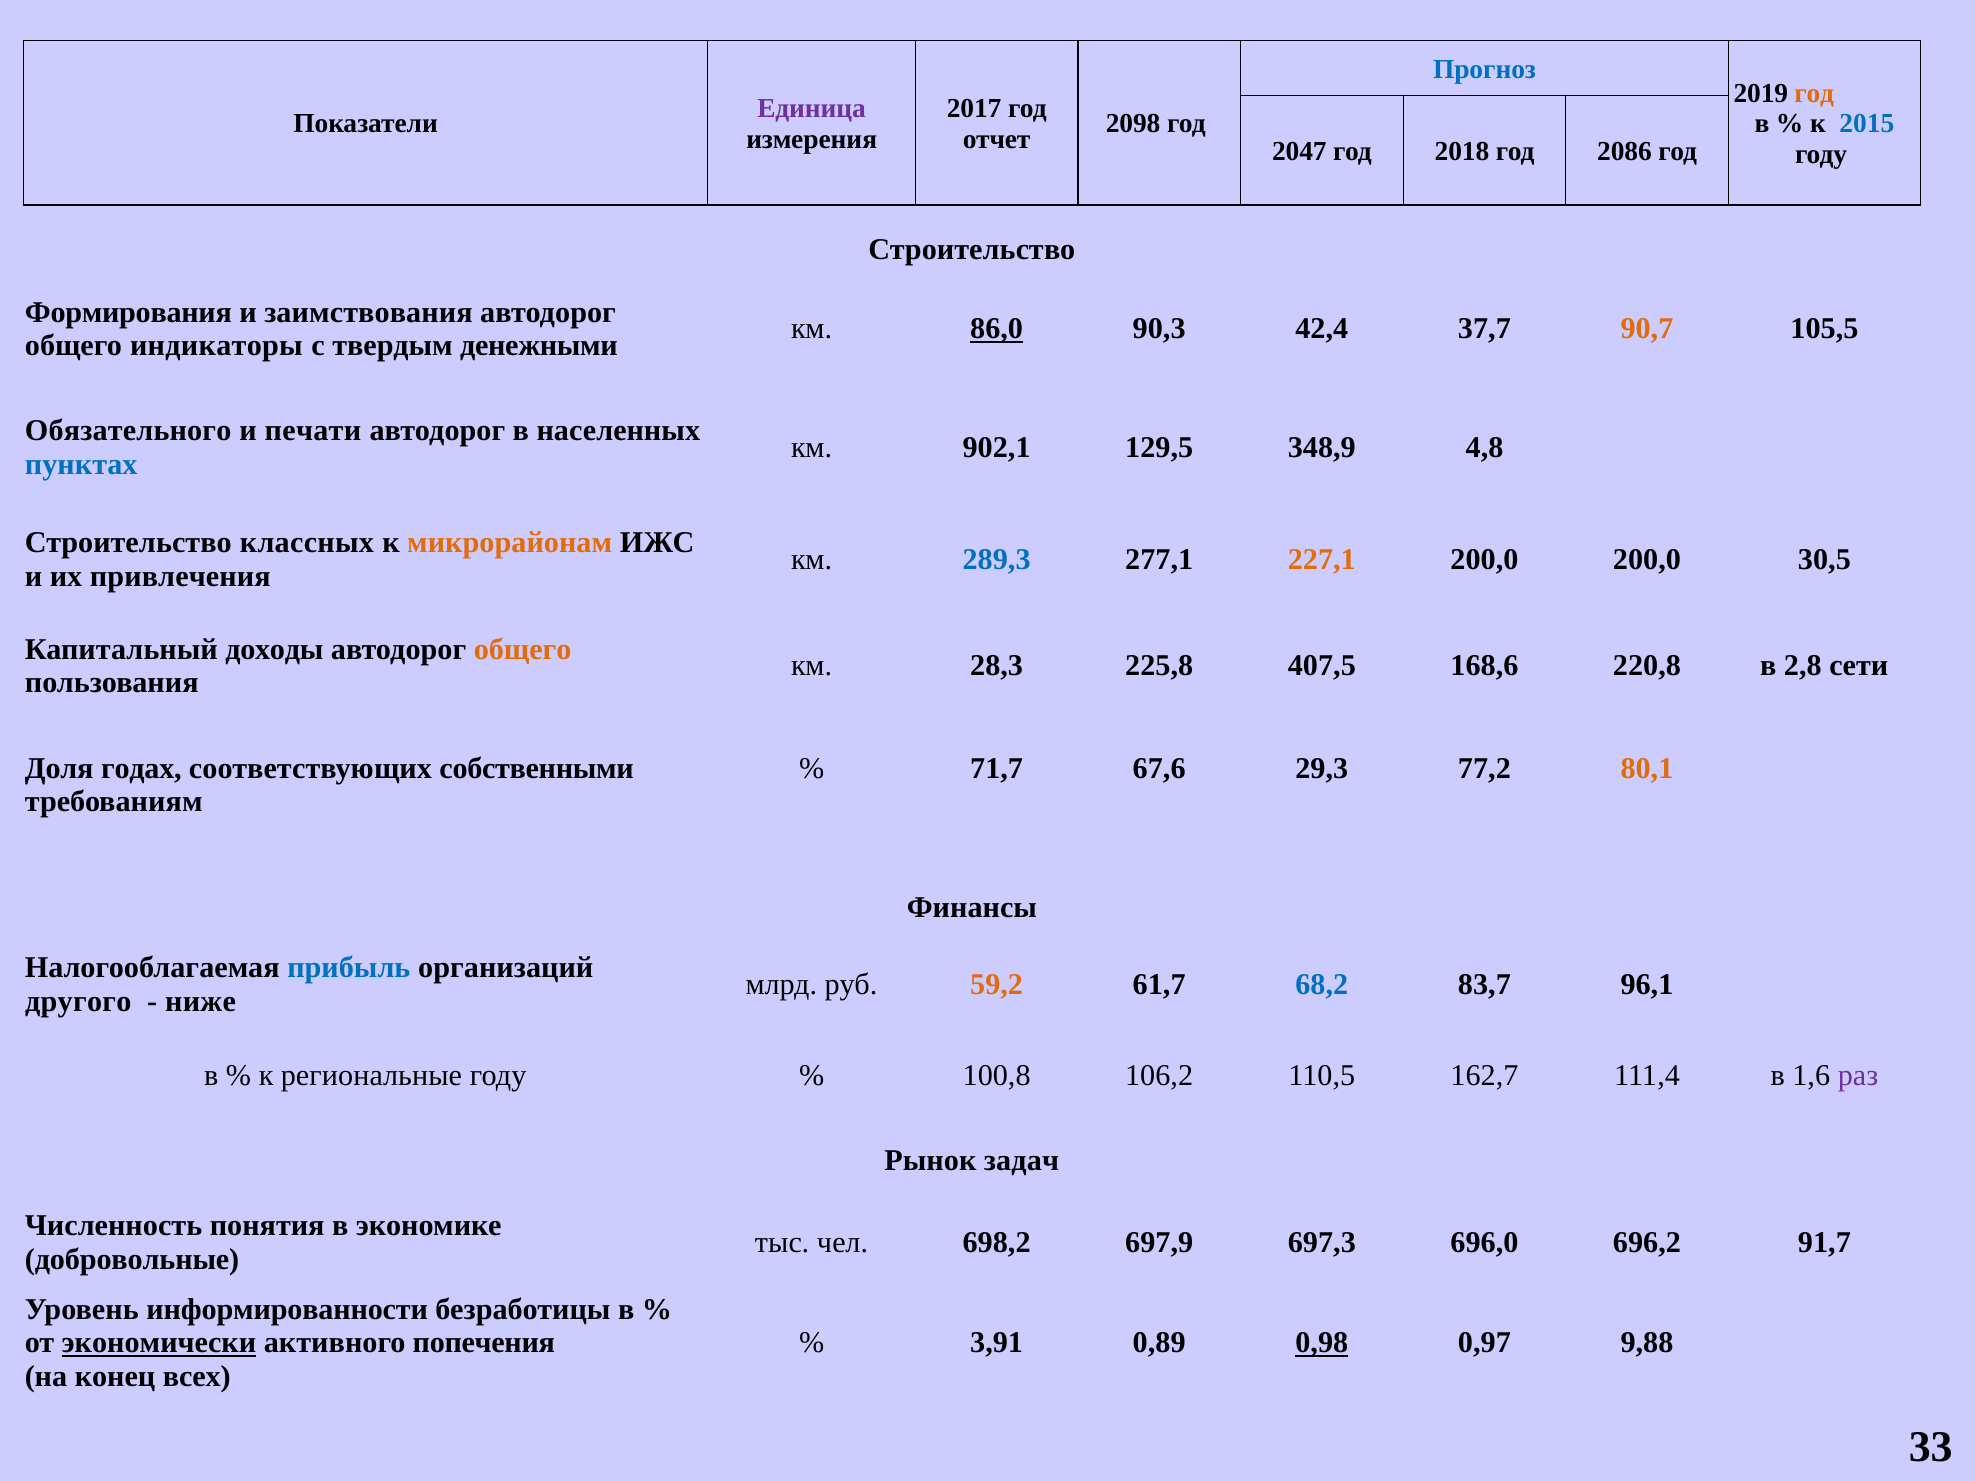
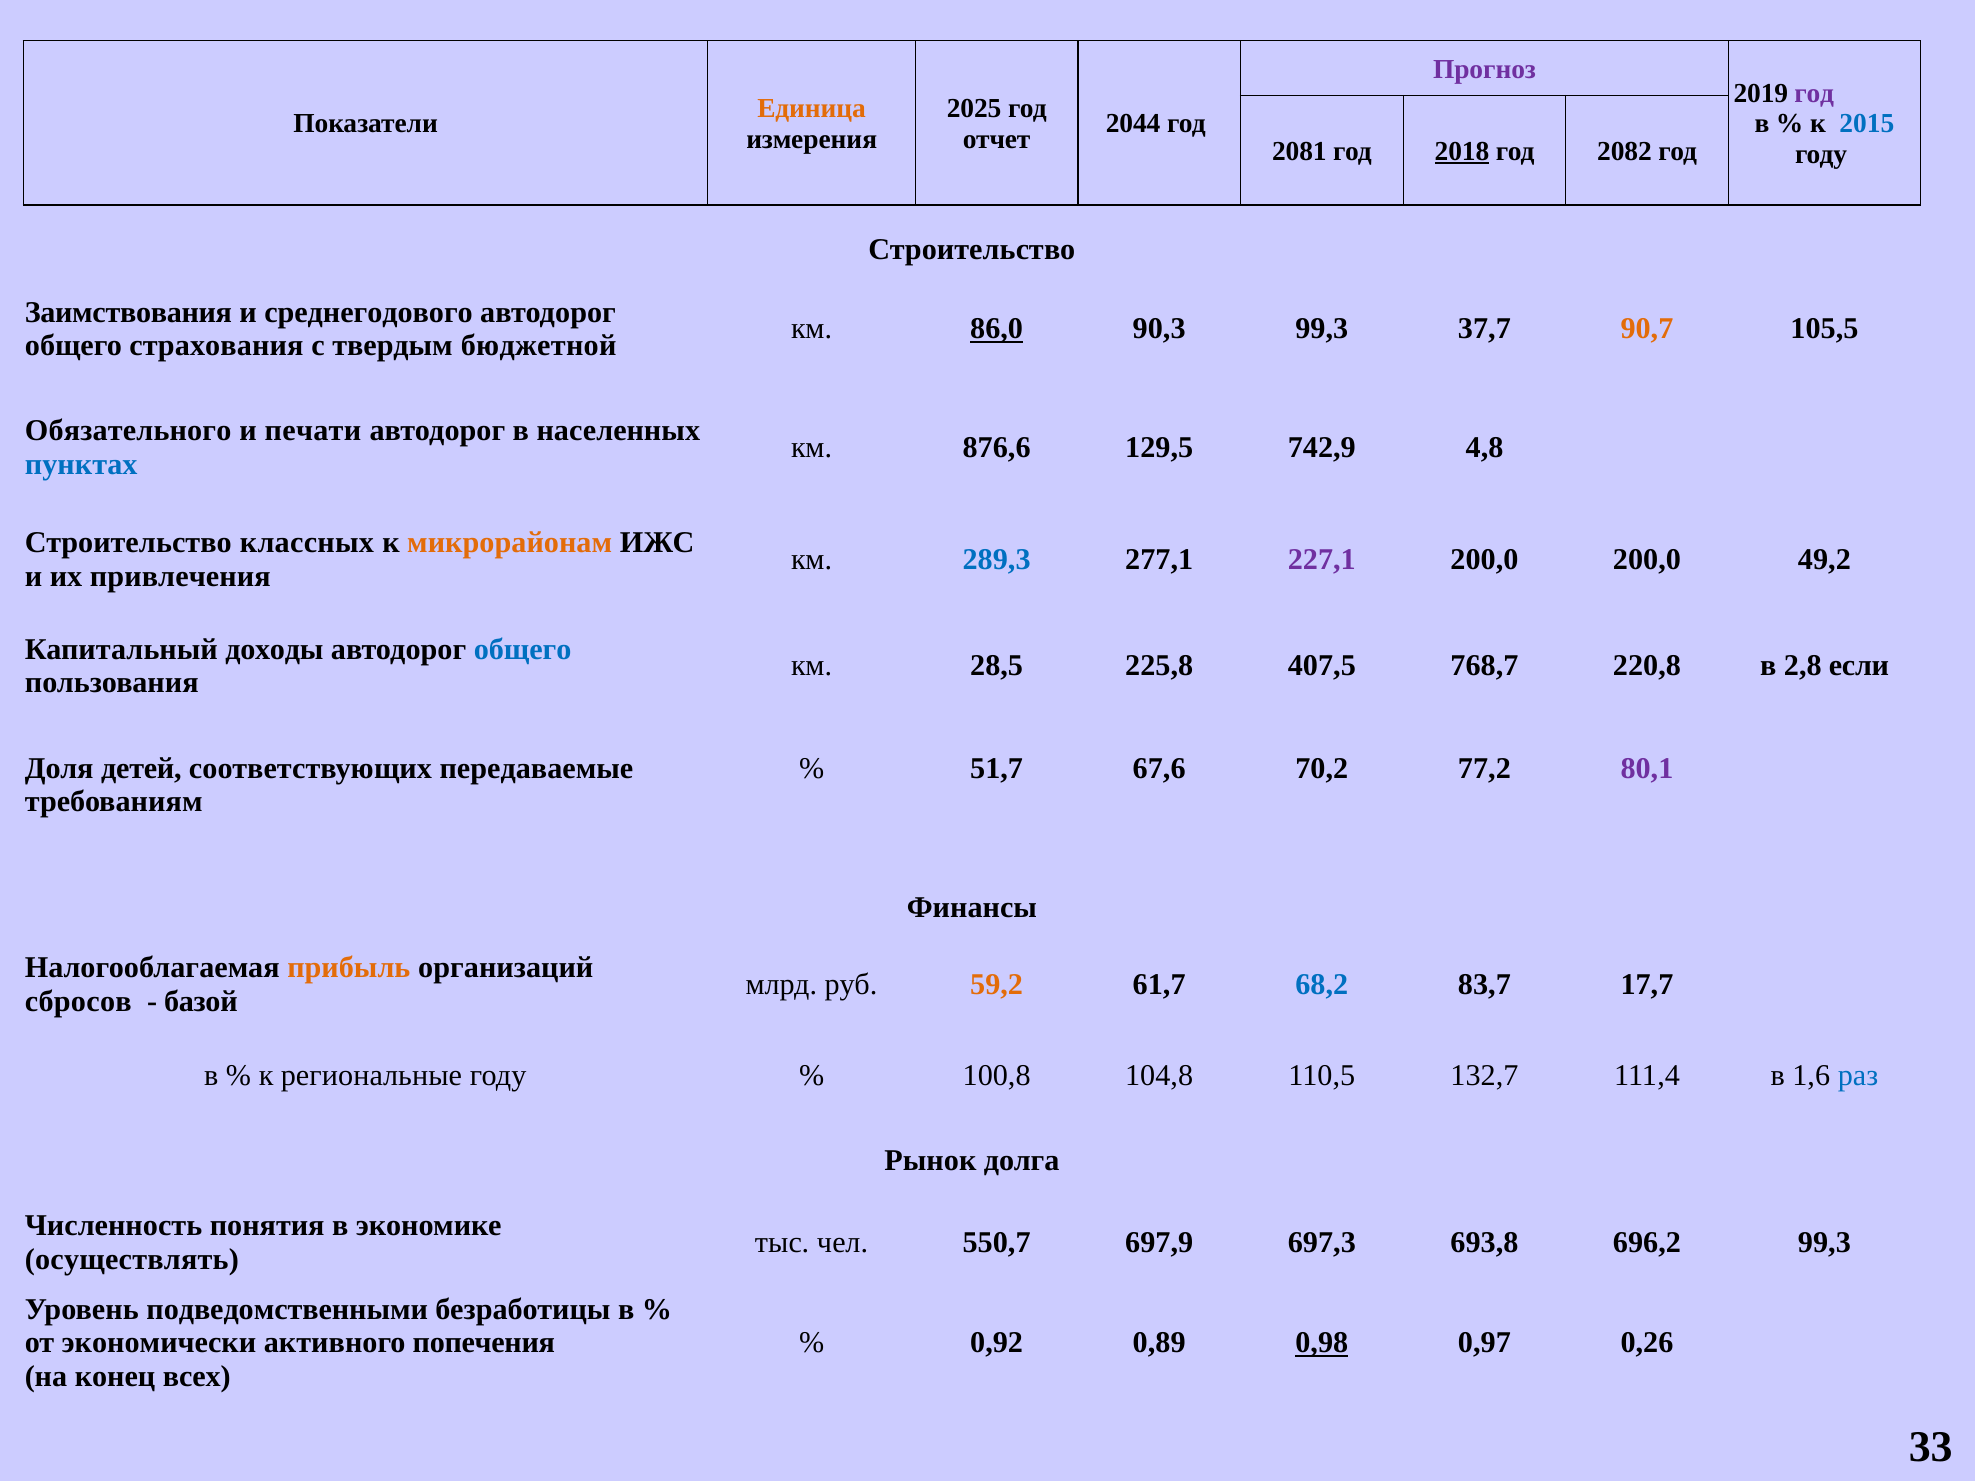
Прогноз colour: blue -> purple (1484, 69)
год colour: orange -> purple (1814, 94)
Единица colour: purple -> orange (812, 109)
2017: 2017 -> 2025 (974, 109)
2098: 2098 -> 2044 (1133, 124)
2047: 2047 -> 2081 (1299, 151)
2018 underline: none -> present (1462, 151)
2086: 2086 -> 2082 (1624, 151)
Формирования: Формирования -> Заимствования (128, 312)
заимствования: заимствования -> среднегодового (369, 312)
90,3 42,4: 42,4 -> 99,3 (1322, 329)
индикаторы: индикаторы -> страхования (216, 346)
денежными: денежными -> бюджетной (539, 346)
902,1: 902,1 -> 876,6 (997, 448)
348,9: 348,9 -> 742,9 (1322, 448)
227,1 colour: orange -> purple (1322, 560)
30,5: 30,5 -> 49,2 (1824, 560)
общего colour: orange -> blue (523, 649)
28,3: 28,3 -> 28,5 (997, 666)
168,6: 168,6 -> 768,7 (1484, 666)
сети: сети -> если (1859, 666)
годах: годах -> детей (141, 768)
собственными: собственными -> передаваемые (536, 768)
71,7: 71,7 -> 51,7 (997, 768)
29,3: 29,3 -> 70,2 (1322, 768)
80,1 colour: orange -> purple (1647, 768)
прибыль colour: blue -> orange (349, 968)
96,1: 96,1 -> 17,7 (1647, 985)
другого: другого -> сбросов (78, 1002)
ниже: ниже -> базой (201, 1002)
106,2: 106,2 -> 104,8 (1159, 1075)
162,7: 162,7 -> 132,7 (1484, 1075)
раз colour: purple -> blue (1858, 1075)
задач: задач -> долга (1022, 1161)
698,2: 698,2 -> 550,7 (997, 1243)
696,0: 696,0 -> 693,8 (1484, 1243)
696,2 91,7: 91,7 -> 99,3 (1824, 1243)
добровольные: добровольные -> осуществлять (132, 1260)
информированности: информированности -> подведомственными (287, 1310)
экономически underline: present -> none (159, 1343)
3,91: 3,91 -> 0,92 (997, 1343)
9,88: 9,88 -> 0,26 (1647, 1343)
